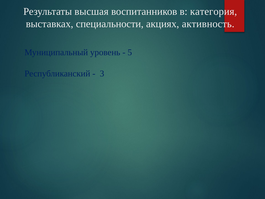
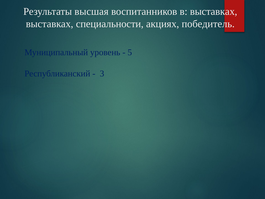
в категория: категория -> выставках (214, 11)
активность: активность -> победитель (208, 24)
